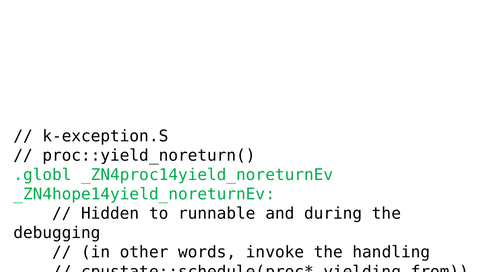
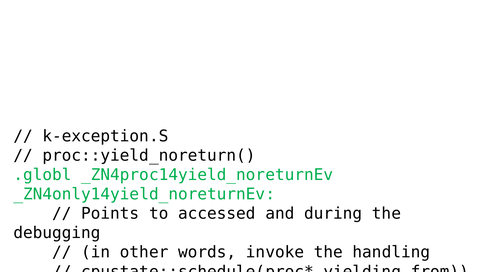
_ZN4hope14yield_noreturnEv: _ZN4hope14yield_noreturnEv -> _ZN4only14yield_noreturnEv (144, 194)
Hidden: Hidden -> Points (110, 213)
runnable: runnable -> accessed (217, 213)
